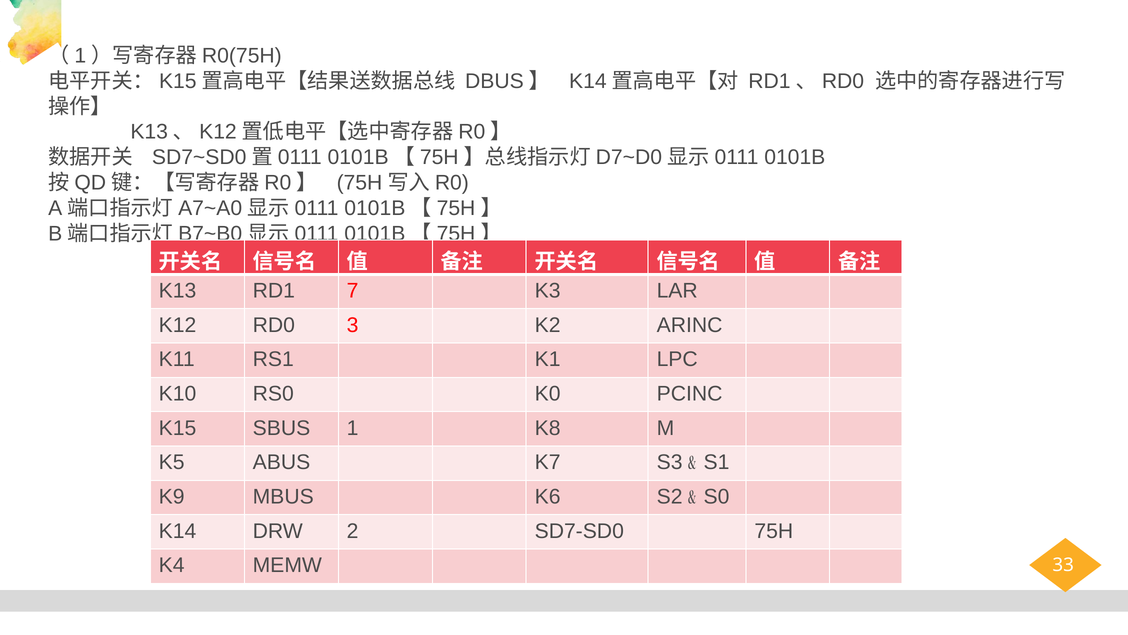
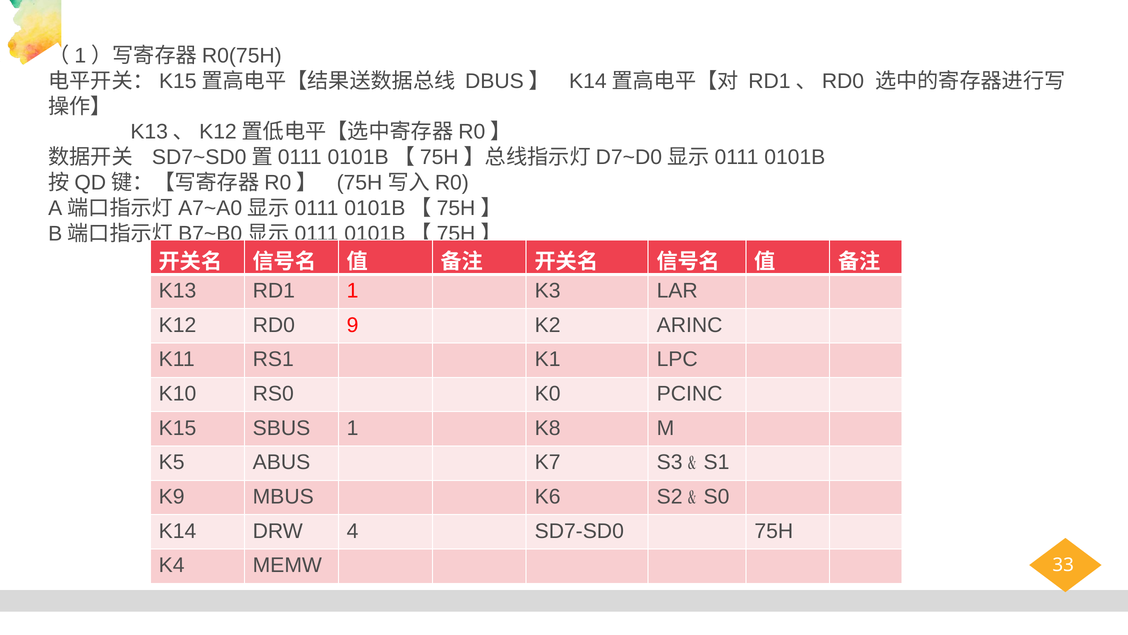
RD1 7: 7 -> 1 (353, 291)
3: 3 -> 9 (353, 325)
2: 2 -> 4 (353, 531)
